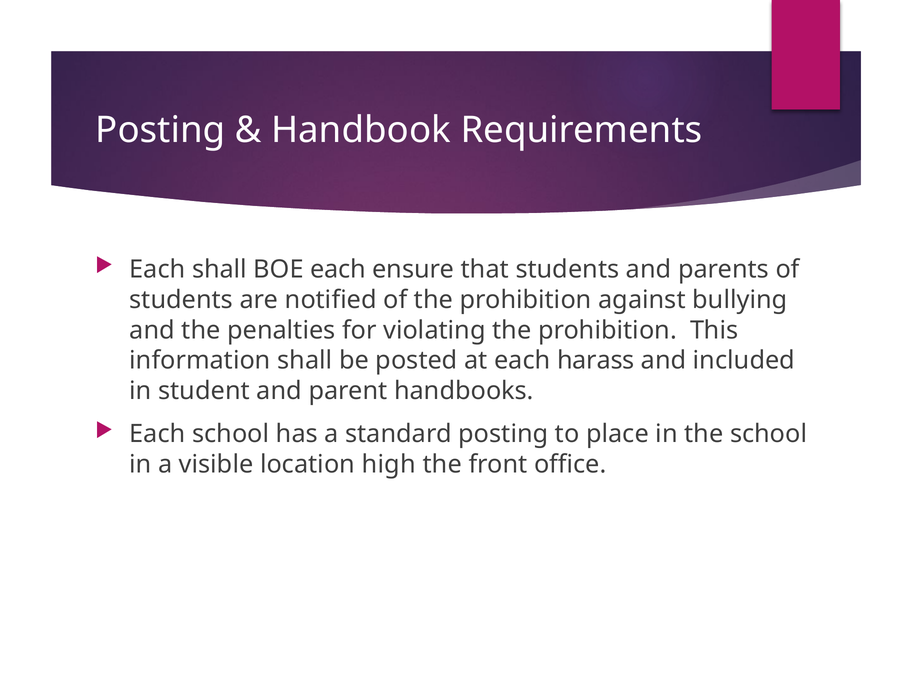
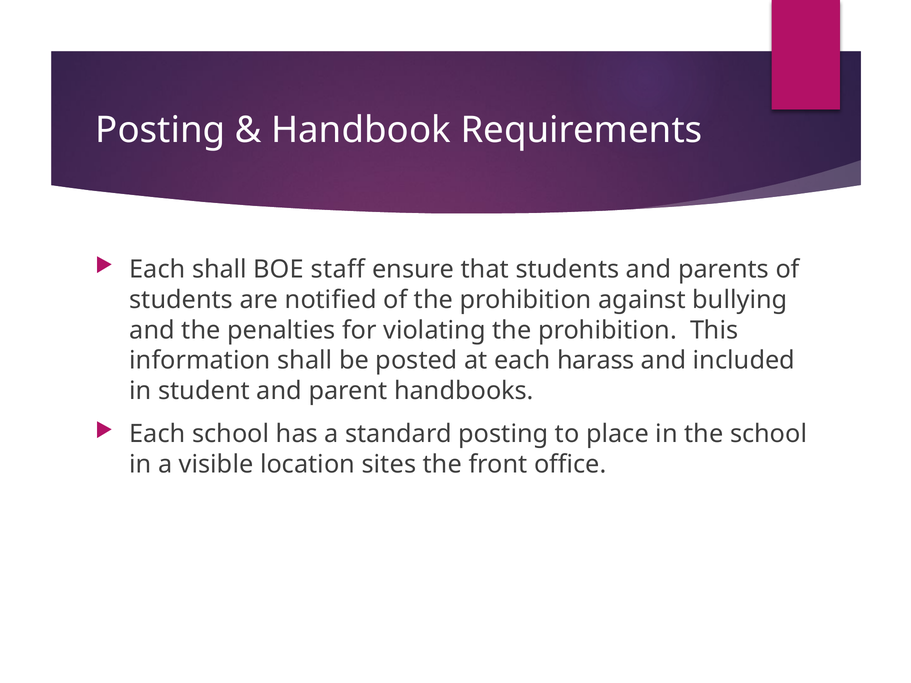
BOE each: each -> staff (338, 270)
high: high -> sites (389, 465)
